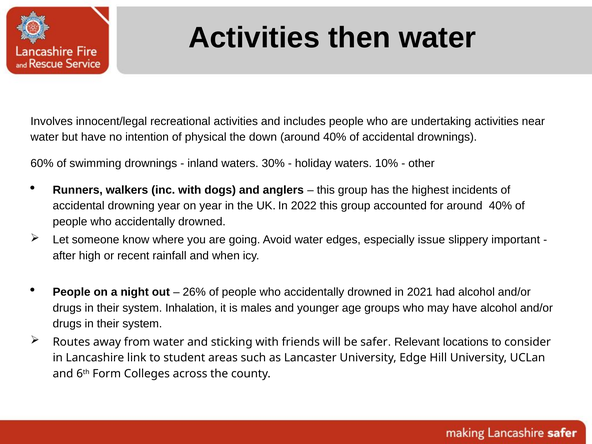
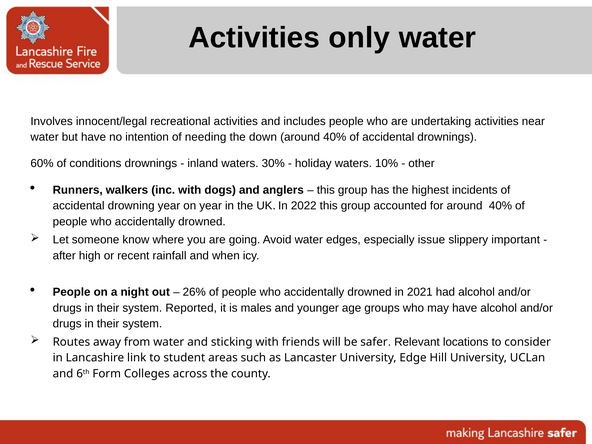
then: then -> only (359, 38)
physical: physical -> needing (206, 137)
swimming: swimming -> conditions (95, 163)
Inhalation: Inhalation -> Reported (191, 308)
